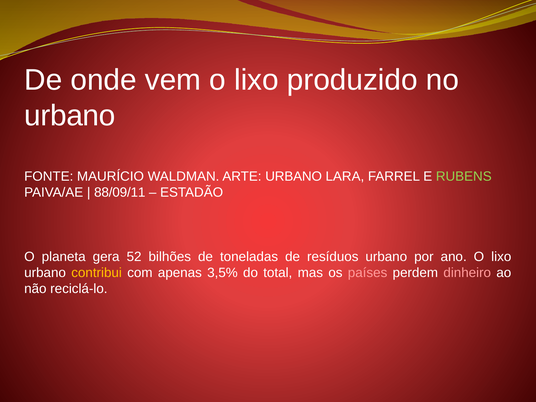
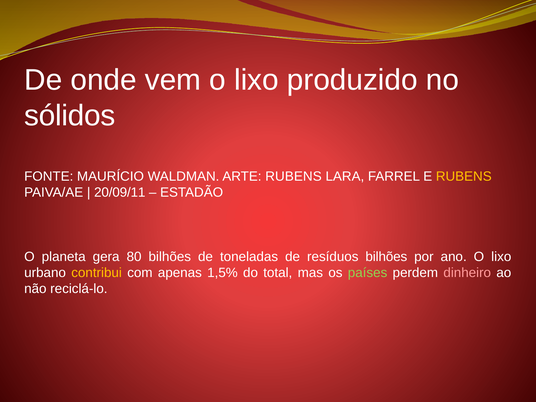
urbano: urbano -> sólidos (70, 116)
ARTE URBANO: URBANO -> RUBENS (293, 176)
RUBENS colour: light green -> yellow (464, 176)
88/09/11: 88/09/11 -> 20/09/11 (120, 192)
52: 52 -> 80 (134, 257)
resíduos urbano: urbano -> bilhões (386, 257)
3,5%: 3,5% -> 1,5% (222, 273)
países colour: pink -> light green (368, 273)
